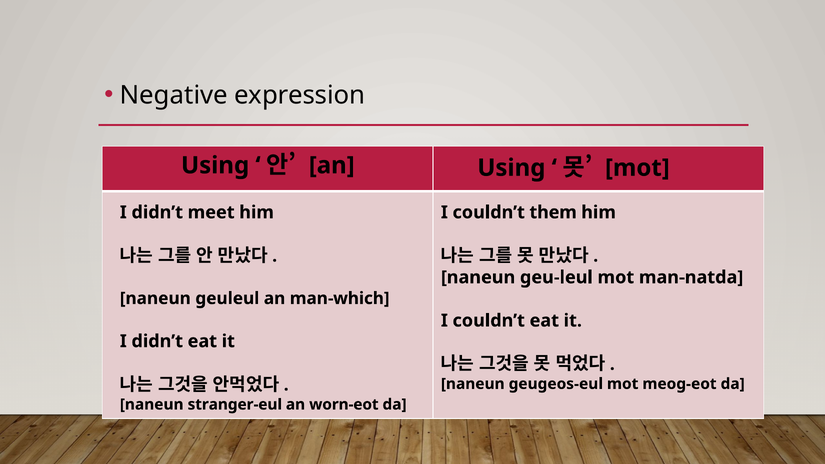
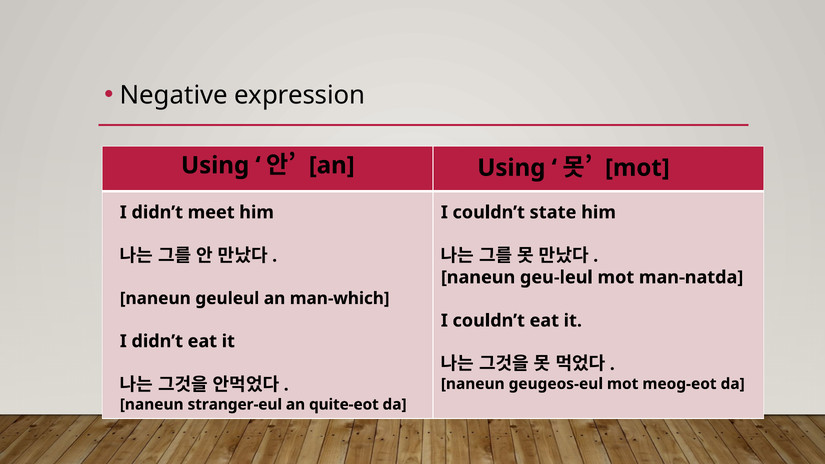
them: them -> state (553, 212)
worn-eot: worn-eot -> quite-eot (344, 405)
